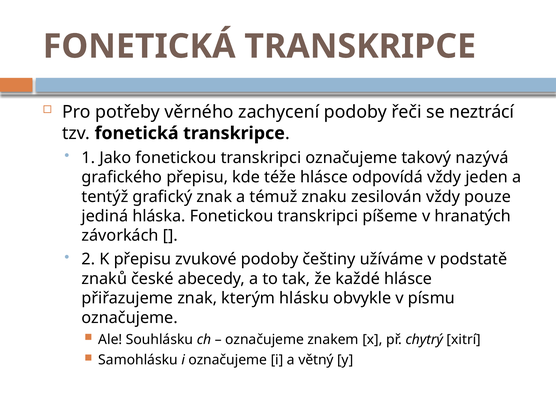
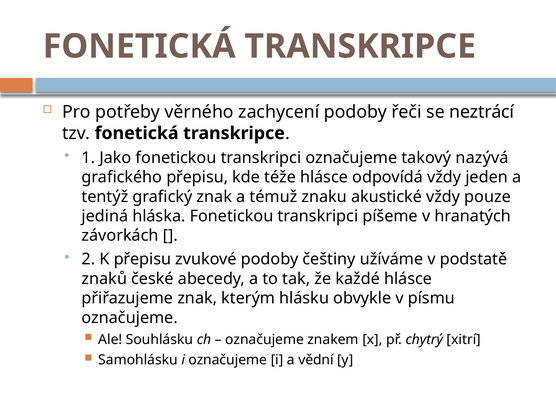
zesilován: zesilován -> akustické (387, 197)
větný: větný -> vědní (316, 360)
